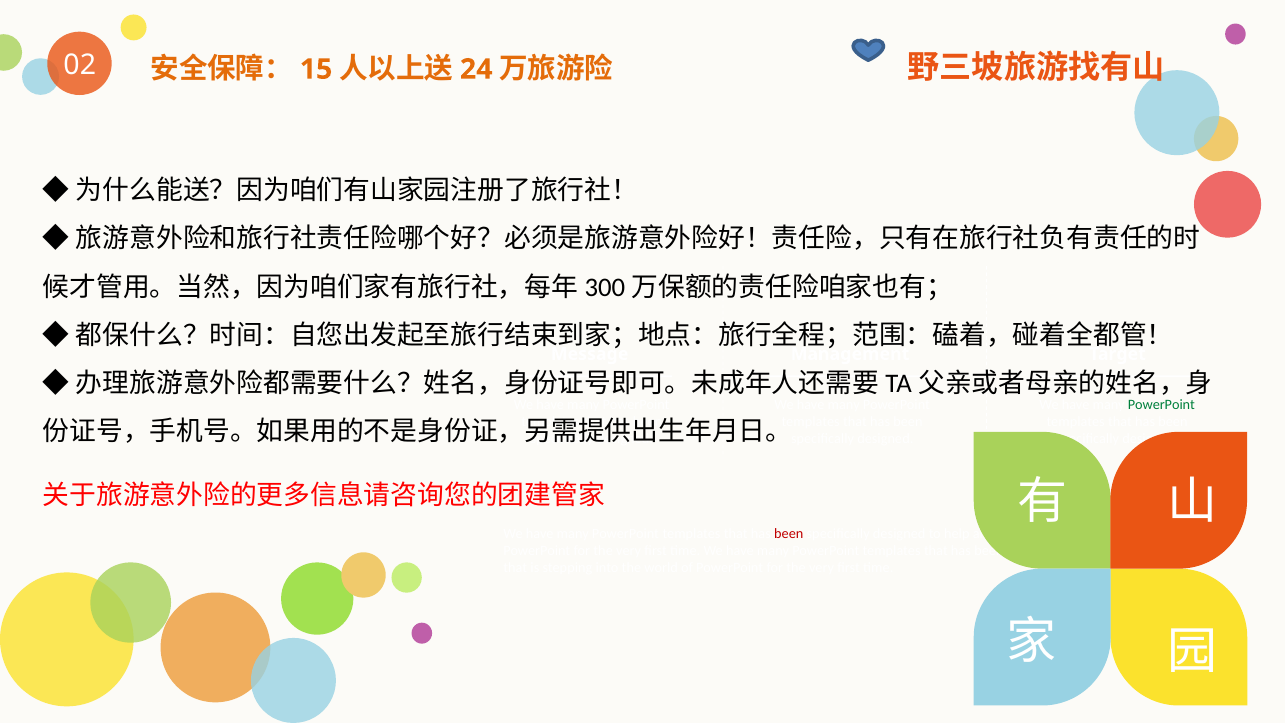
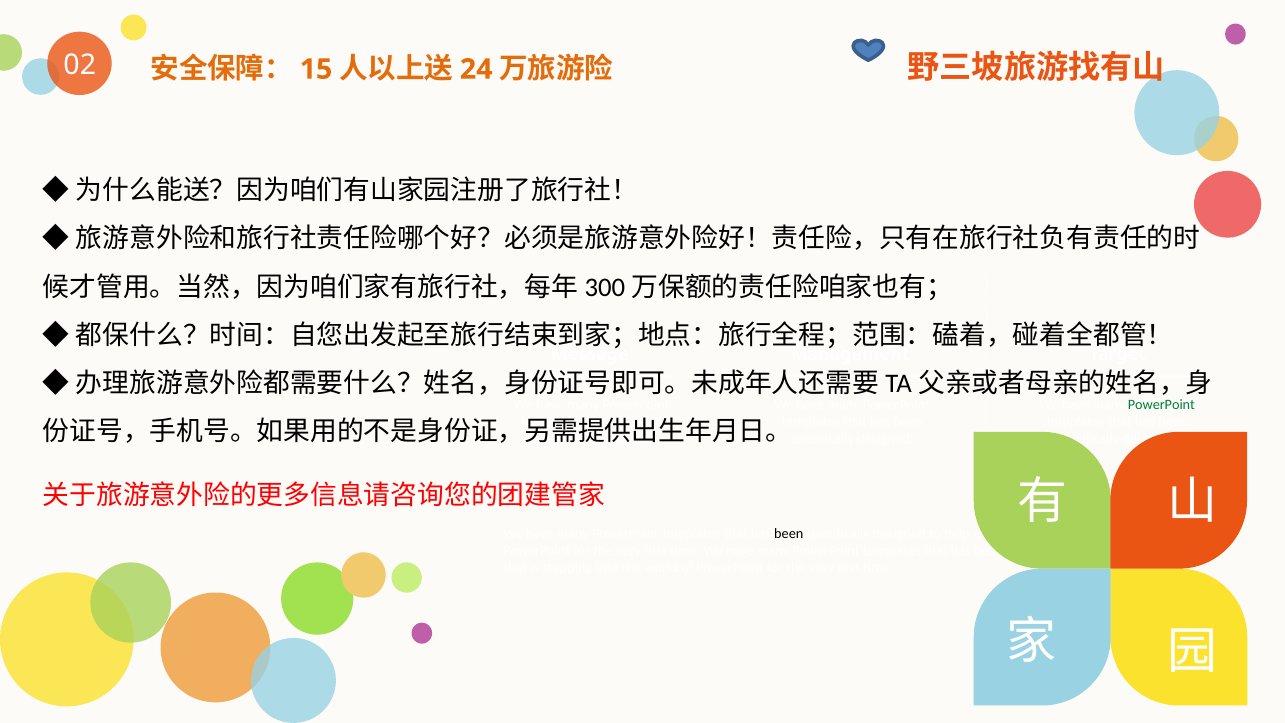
been colour: red -> black (789, 534)
